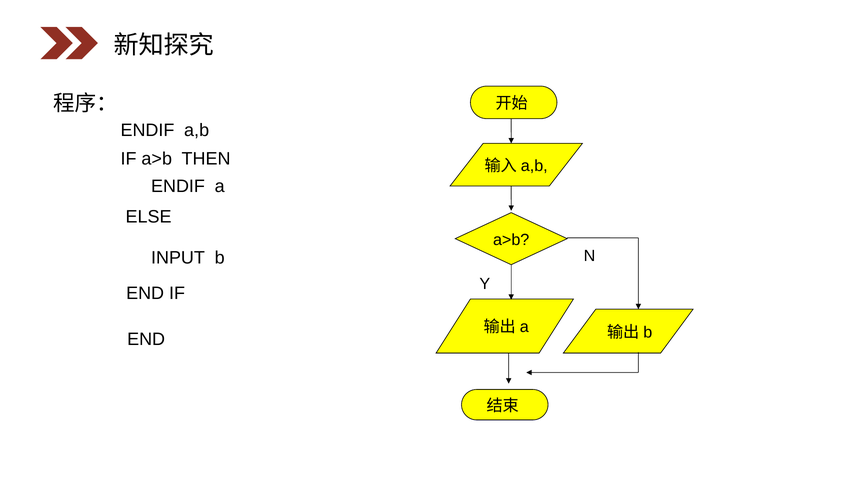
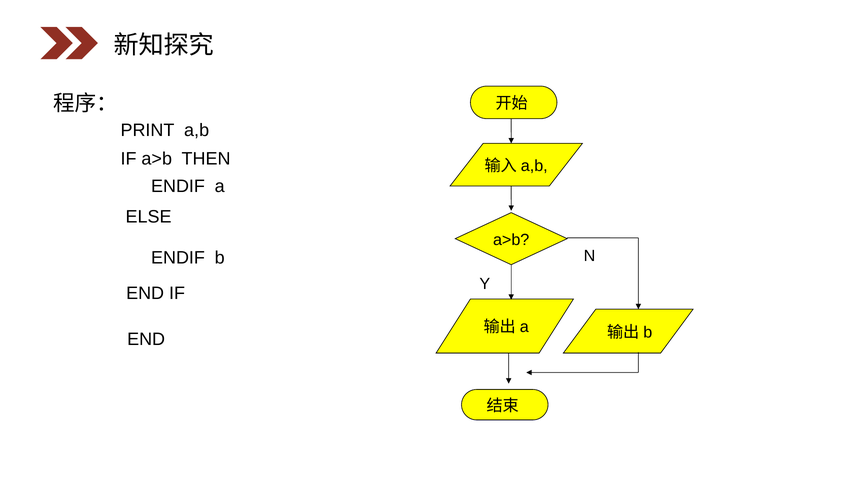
ENDIF: ENDIF -> PRINT (147, 130)
INPUT: INPUT -> ENDIF (178, 258)
